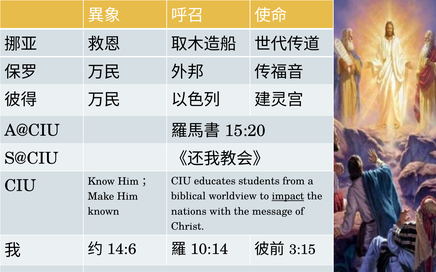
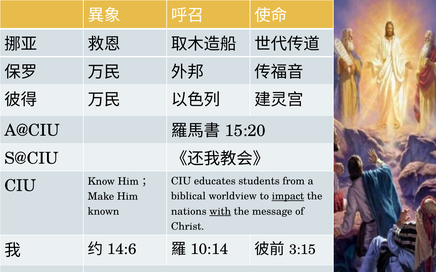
with underline: none -> present (220, 212)
